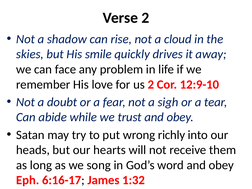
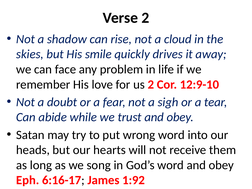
wrong richly: richly -> word (171, 135)
1:32: 1:32 -> 1:92 (134, 180)
